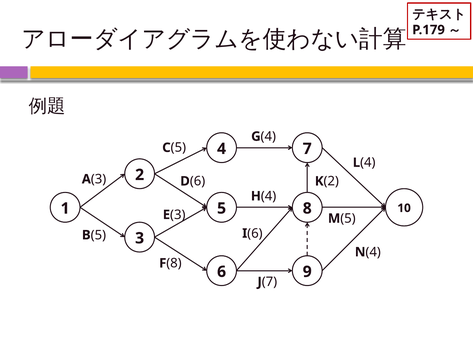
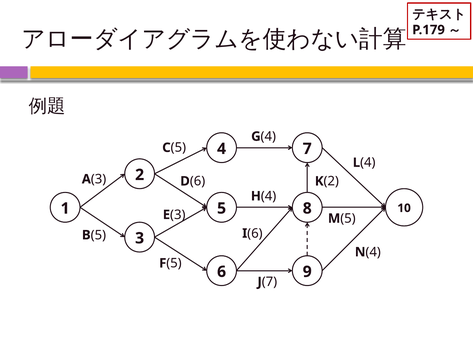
8: 8 -> 5 (174, 263)
